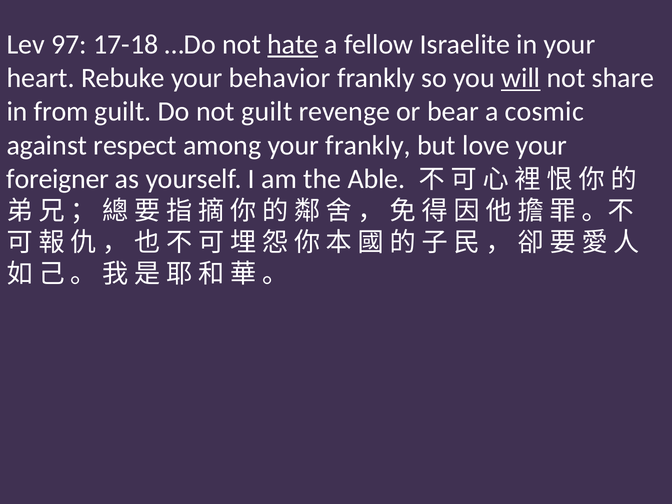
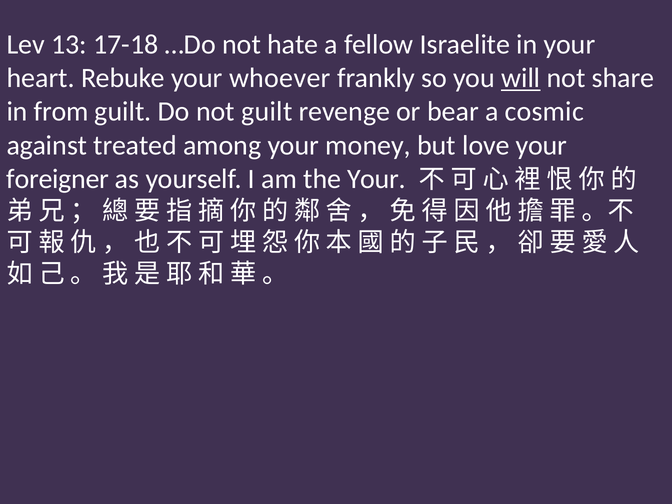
97: 97 -> 13 (69, 44)
hate underline: present -> none (293, 44)
behavior: behavior -> whoever (280, 78)
respect: respect -> treated (135, 145)
your frankly: frankly -> money (368, 145)
the Able: Able -> Your (376, 179)
